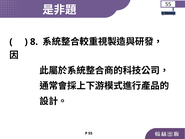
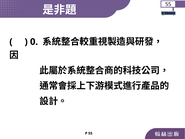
8: 8 -> 0 (34, 42)
